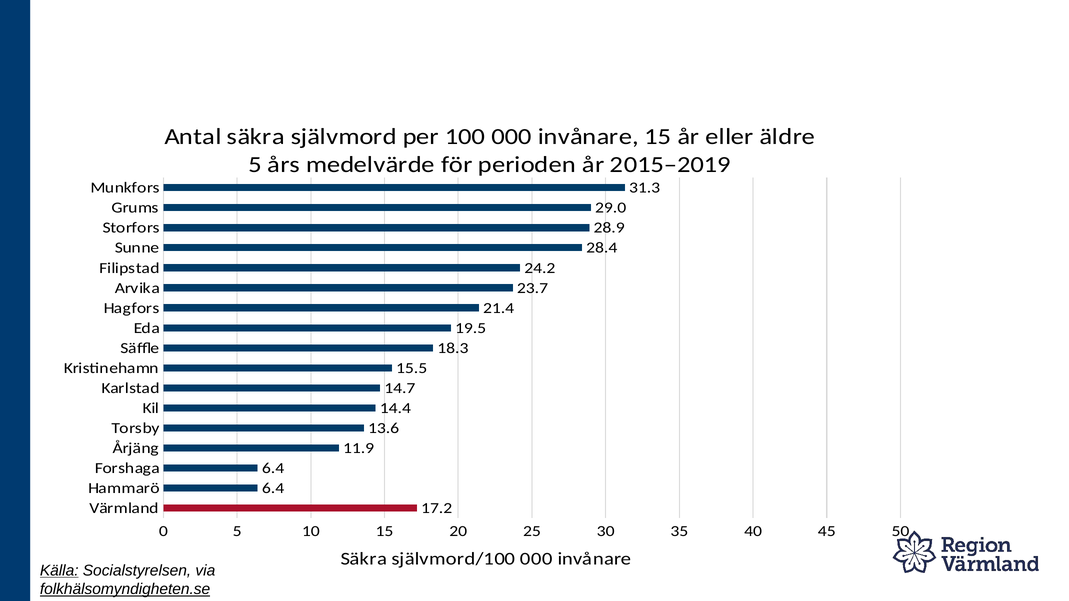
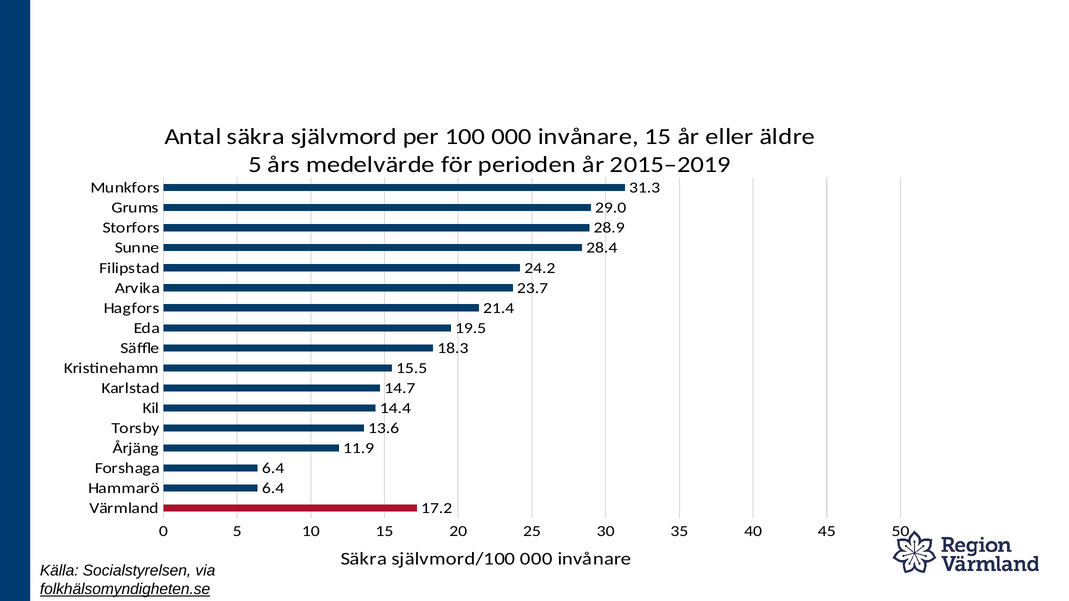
Källa underline: present -> none (59, 571)
